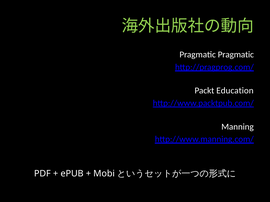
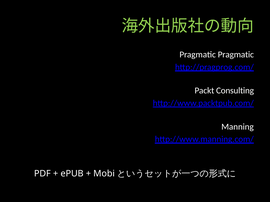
Education: Education -> Consulting (235, 91)
